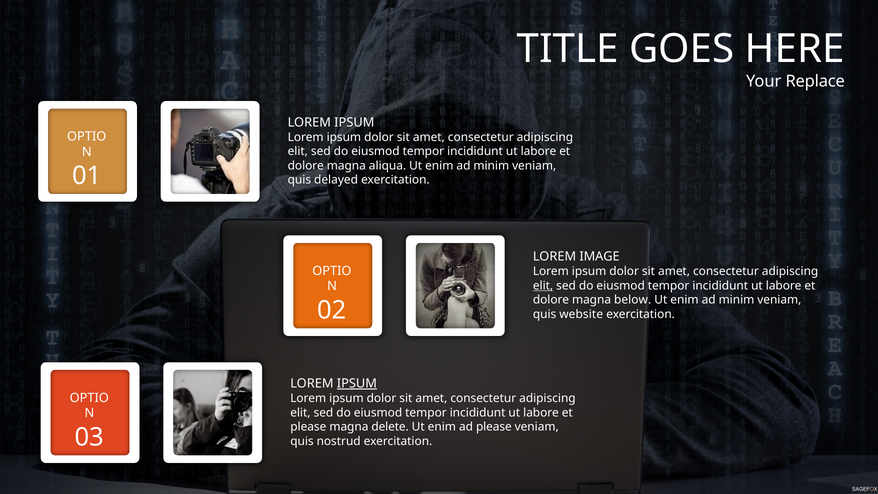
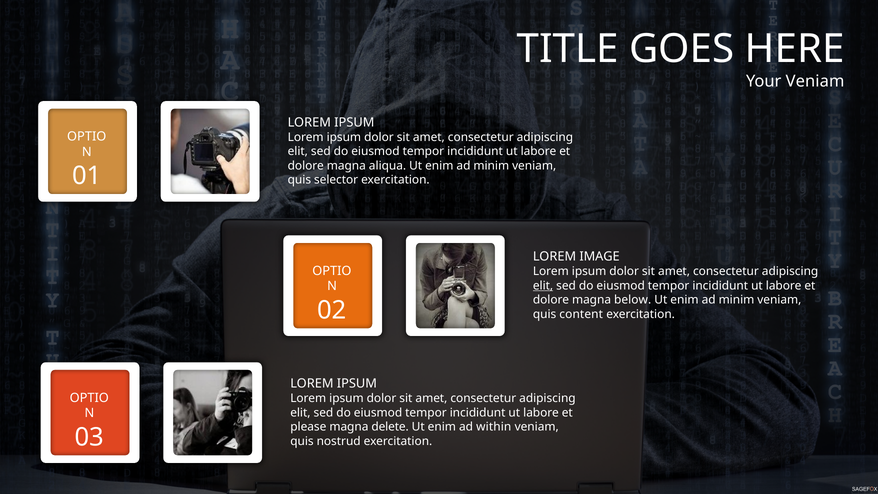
Your Replace: Replace -> Veniam (815, 81)
delayed: delayed -> selector (336, 180)
website: website -> content (581, 314)
IPSUM underline: present -> none (357, 383)
ad please: please -> within (494, 427)
